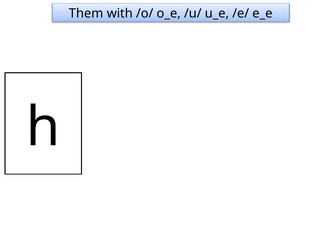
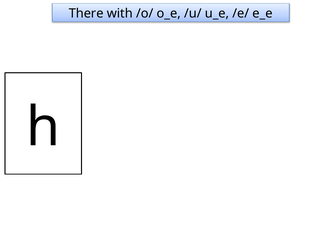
Them: Them -> There (86, 13)
